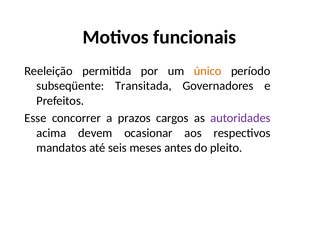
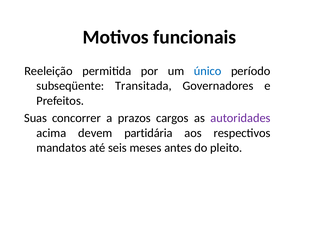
único colour: orange -> blue (208, 71)
Esse: Esse -> Suas (36, 118)
ocasionar: ocasionar -> partidária (148, 133)
